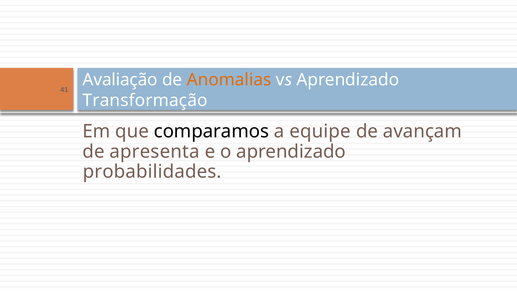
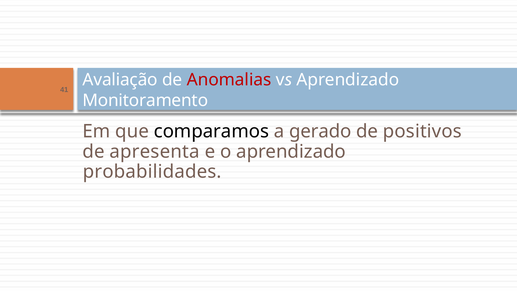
Anomalias colour: orange -> red (229, 80)
Transformação: Transformação -> Monitoramento (145, 100)
equipe: equipe -> gerado (320, 131)
avançam: avançam -> positivos (422, 131)
